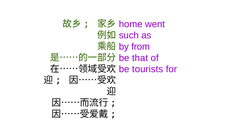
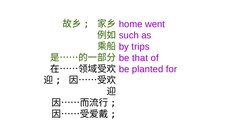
from: from -> trips (141, 47)
tourists: tourists -> planted (148, 69)
